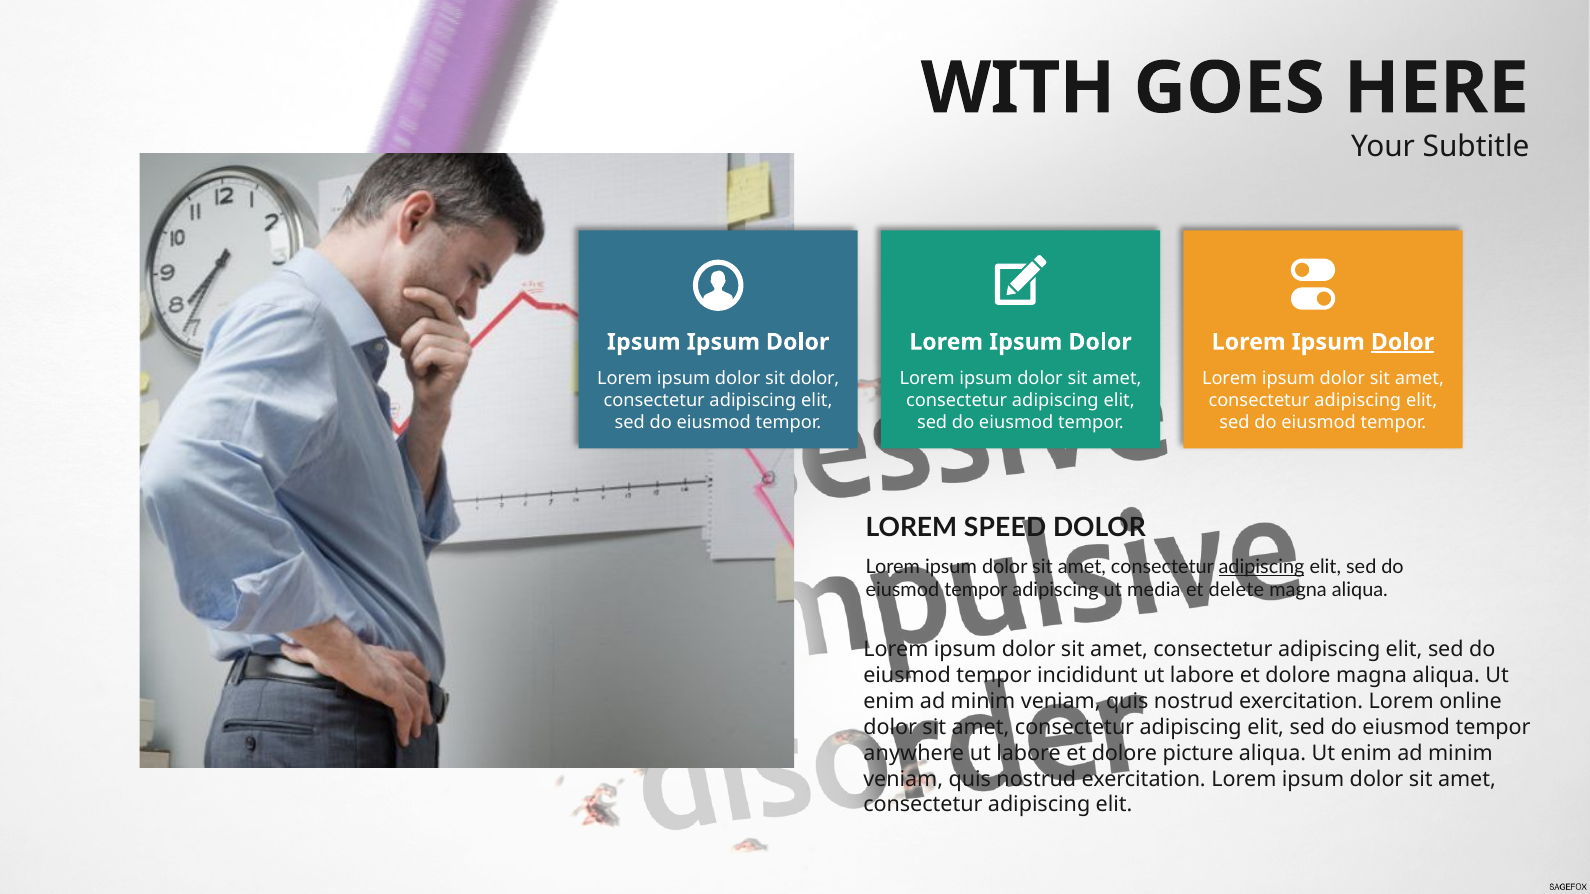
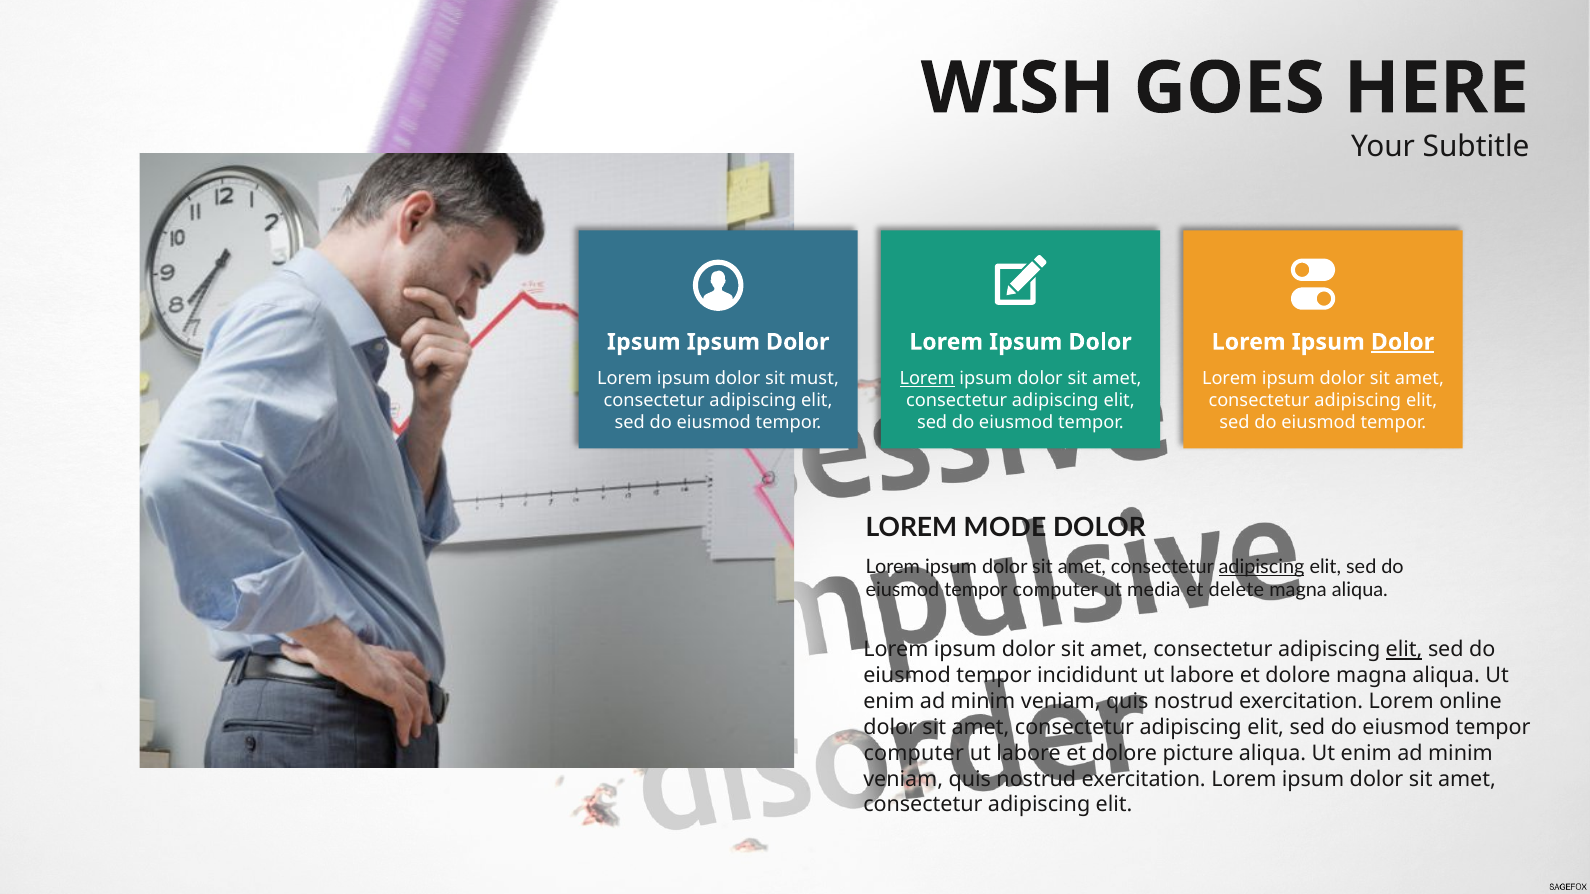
WITH: WITH -> WISH (1018, 88)
sit dolor: dolor -> must (814, 379)
Lorem underline: none -> present (927, 379)
SPEED: SPEED -> MODE (1005, 528)
adipiscing: adipiscing -> computer (1055, 591)
elit underline: none -> present (1404, 650)
anywhere: anywhere -> computer (914, 753)
